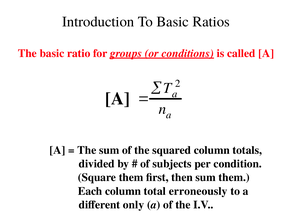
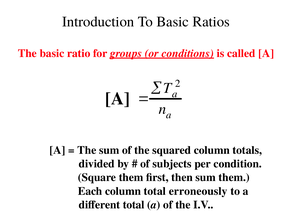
different only: only -> total (134, 205)
